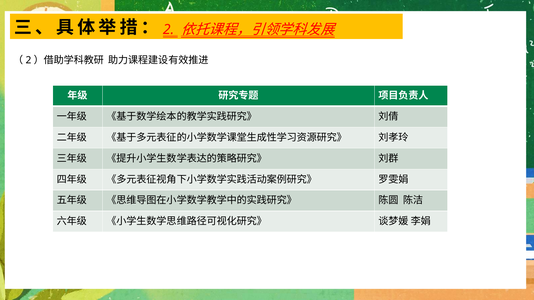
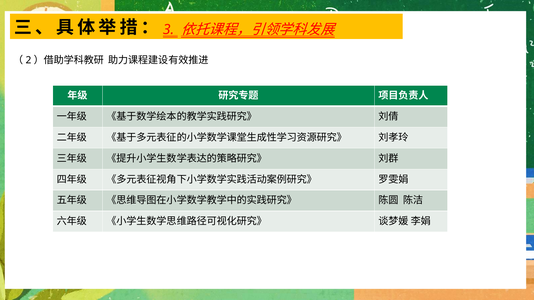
2: 2 -> 3 (168, 30)
